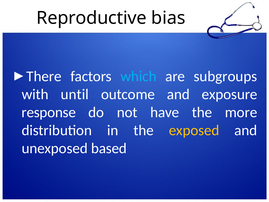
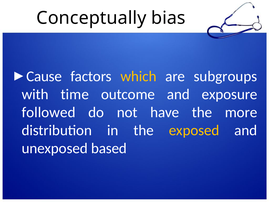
Reproductive: Reproductive -> Conceptually (91, 18)
There: There -> Cause (44, 76)
which colour: light blue -> yellow (138, 76)
until: until -> time (75, 94)
response: response -> followed (49, 112)
